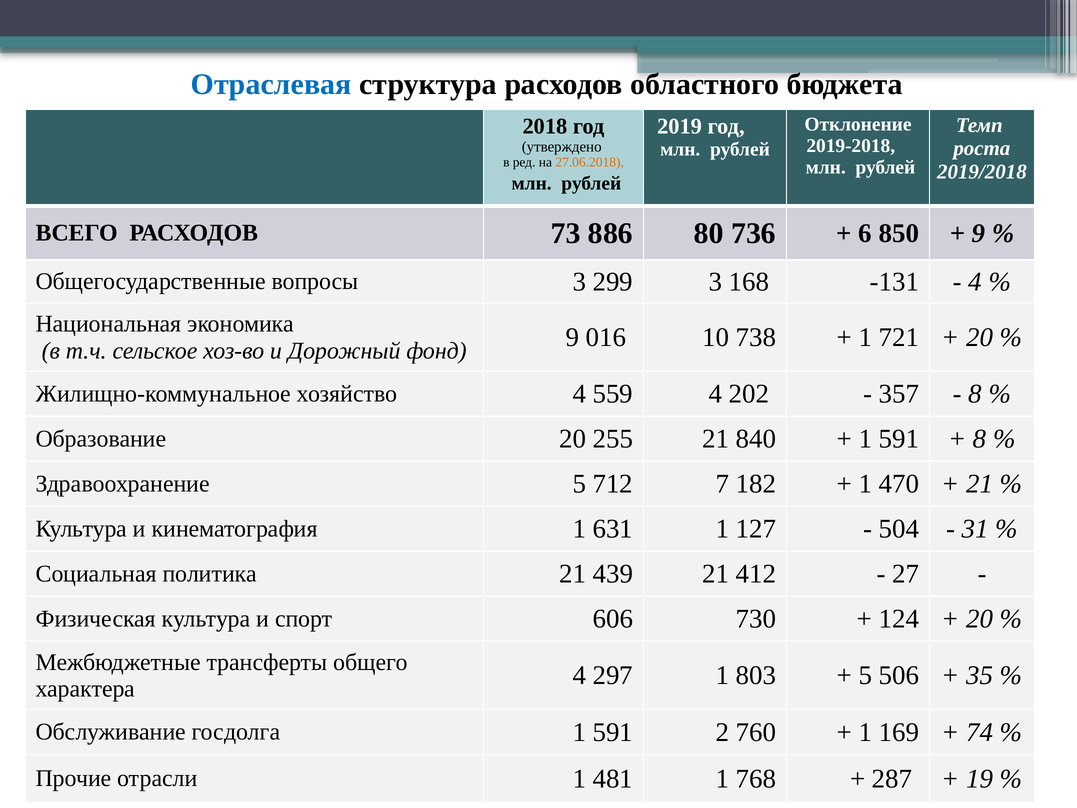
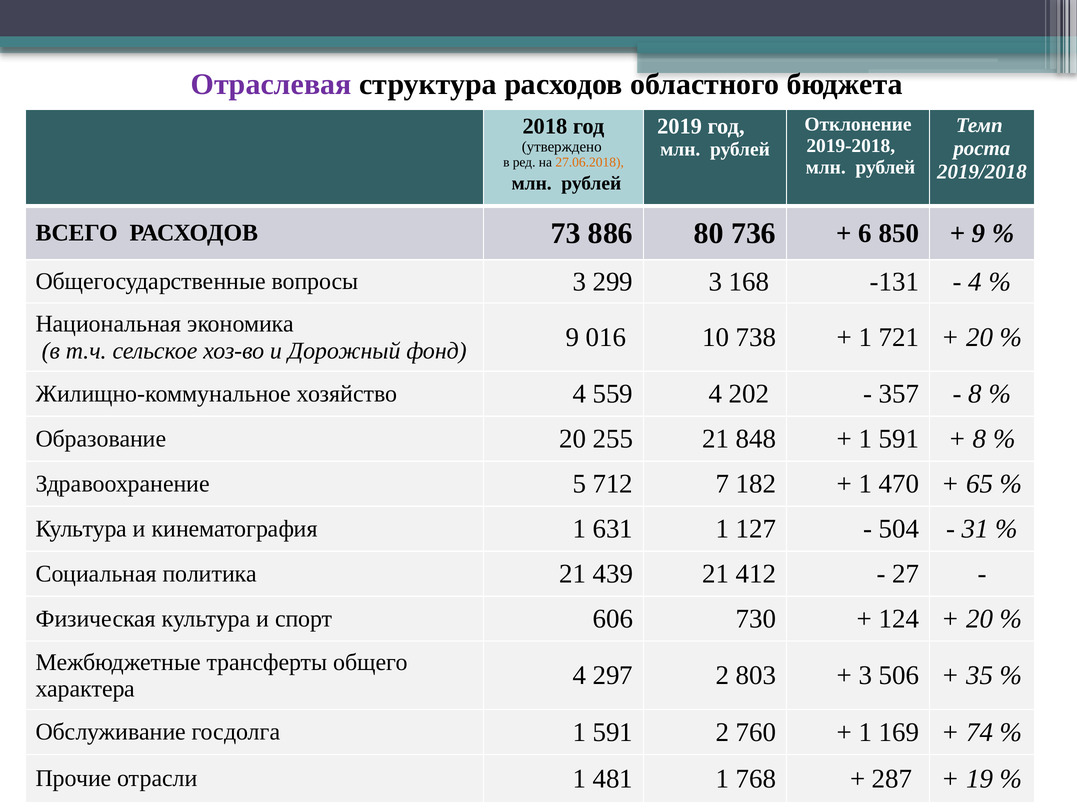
Отраслевая colour: blue -> purple (271, 84)
840: 840 -> 848 (756, 439)
21: 21 -> 65 (980, 484)
297 1: 1 -> 2 (722, 675)
5: 5 -> 3 (865, 675)
